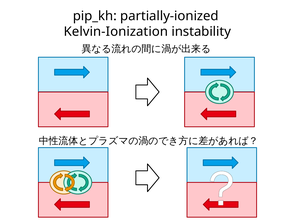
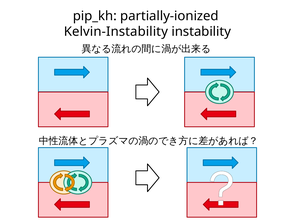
Kelvin-Ionization: Kelvin-Ionization -> Kelvin-Instability (116, 32)
